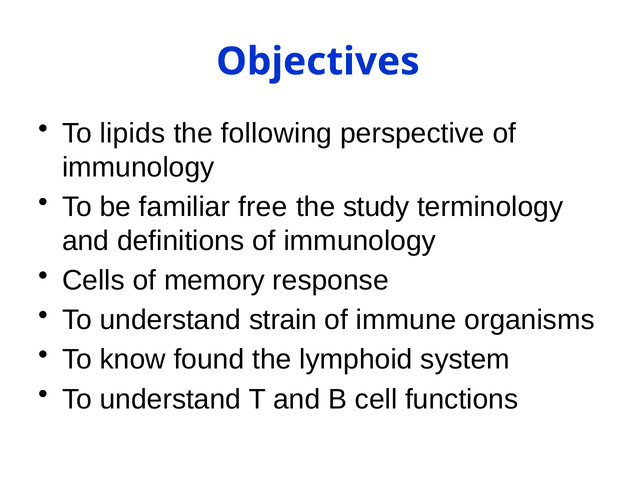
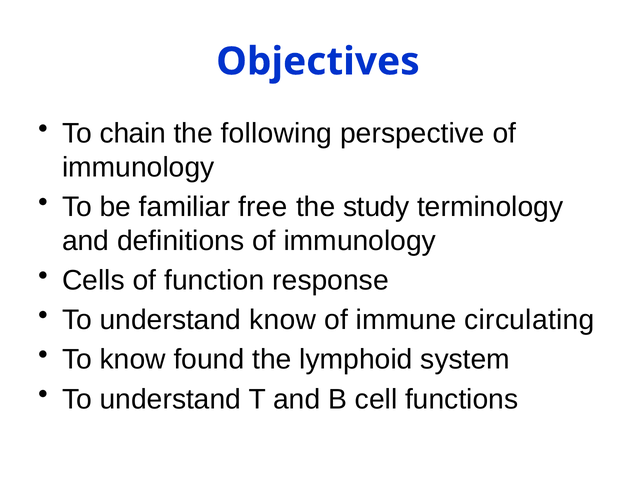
lipids: lipids -> chain (133, 133)
memory: memory -> function (214, 280)
understand strain: strain -> know (283, 320)
organisms: organisms -> circulating (529, 320)
